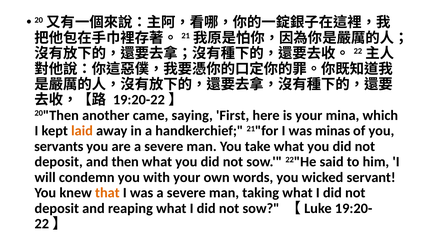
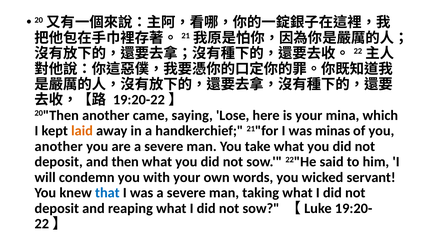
First: First -> Lose (233, 115)
servants: servants -> another (59, 146)
that colour: orange -> blue (107, 193)
